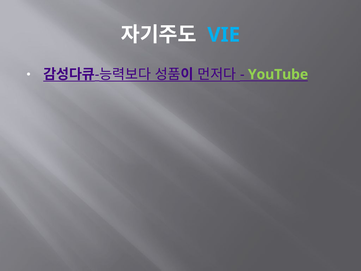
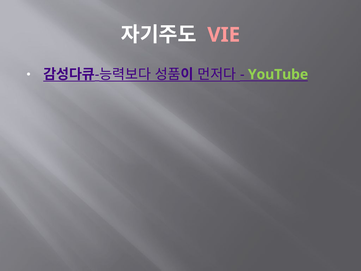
VIE colour: light blue -> pink (224, 35)
